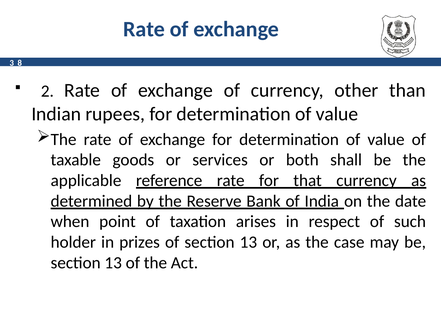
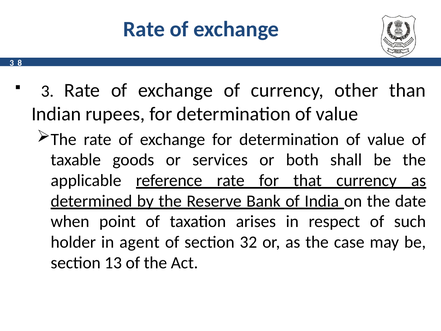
2: 2 -> 3 (47, 91)
prizes: prizes -> agent (139, 242)
of section 13: 13 -> 32 (248, 242)
